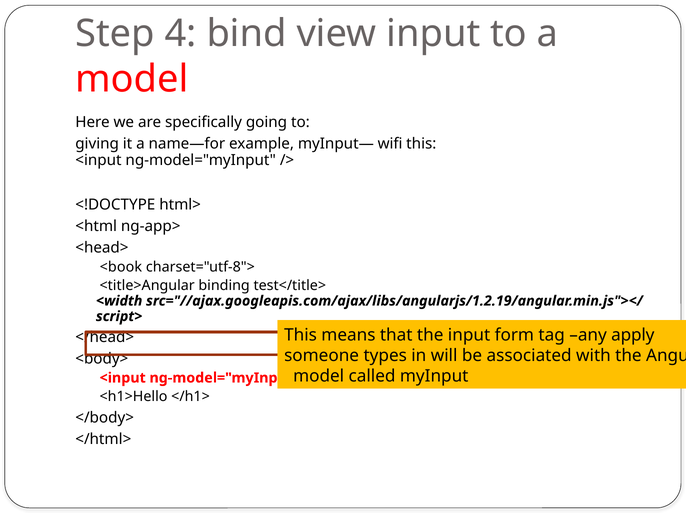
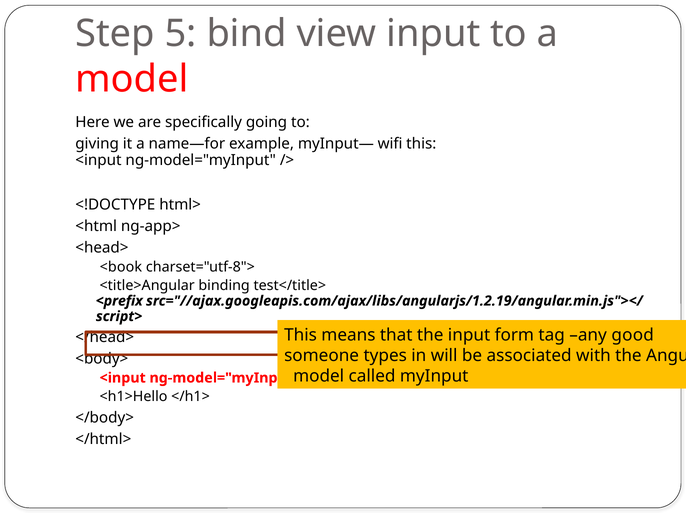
4: 4 -> 5 (181, 34)
<width: <width -> <prefix (119, 301)
apply: apply -> good (633, 335)
